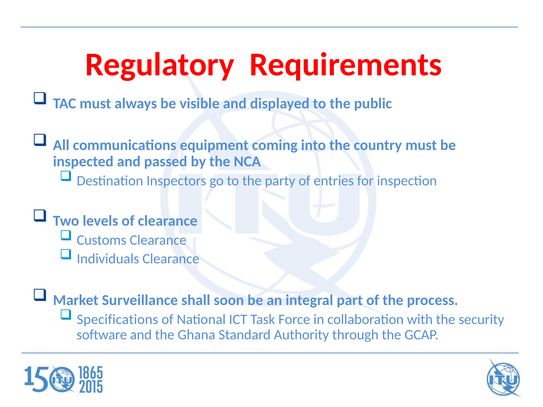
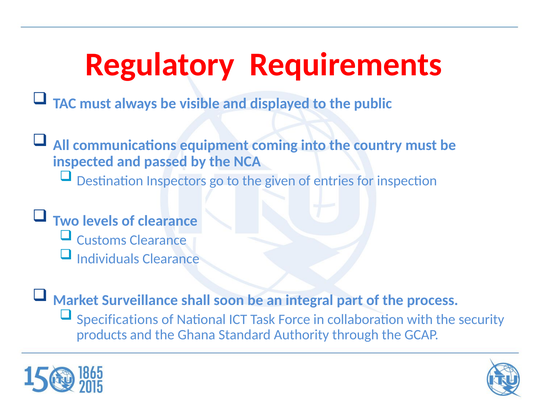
party: party -> given (280, 181)
software: software -> products (102, 335)
